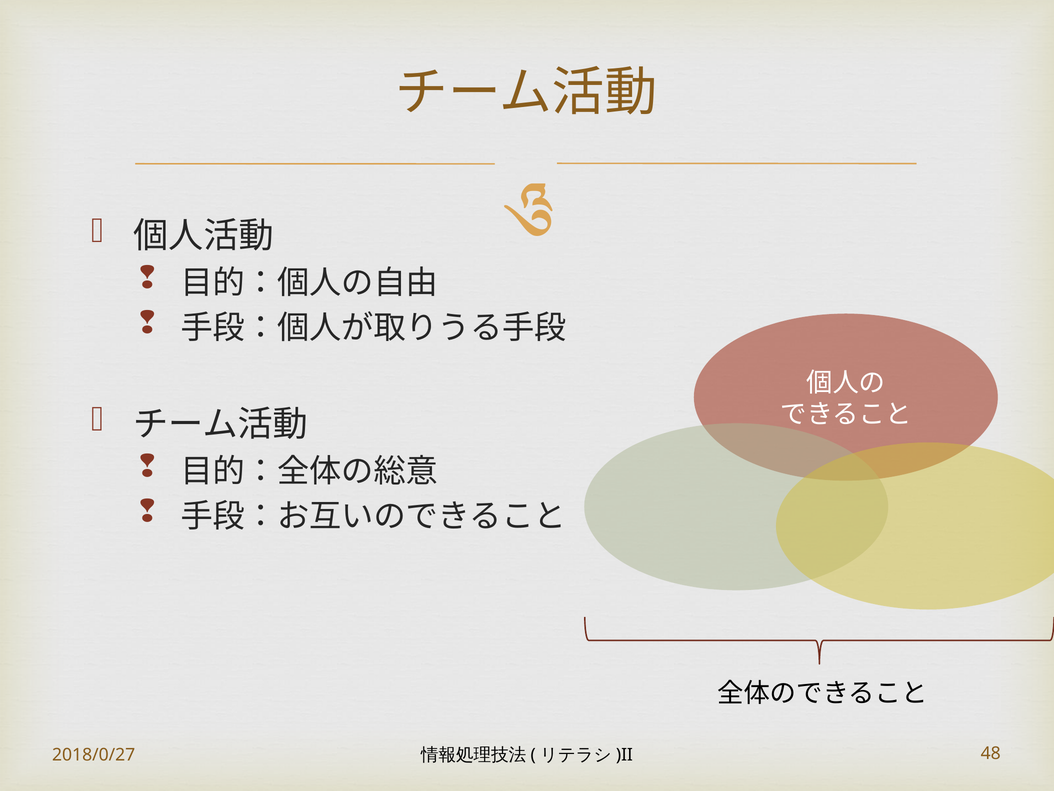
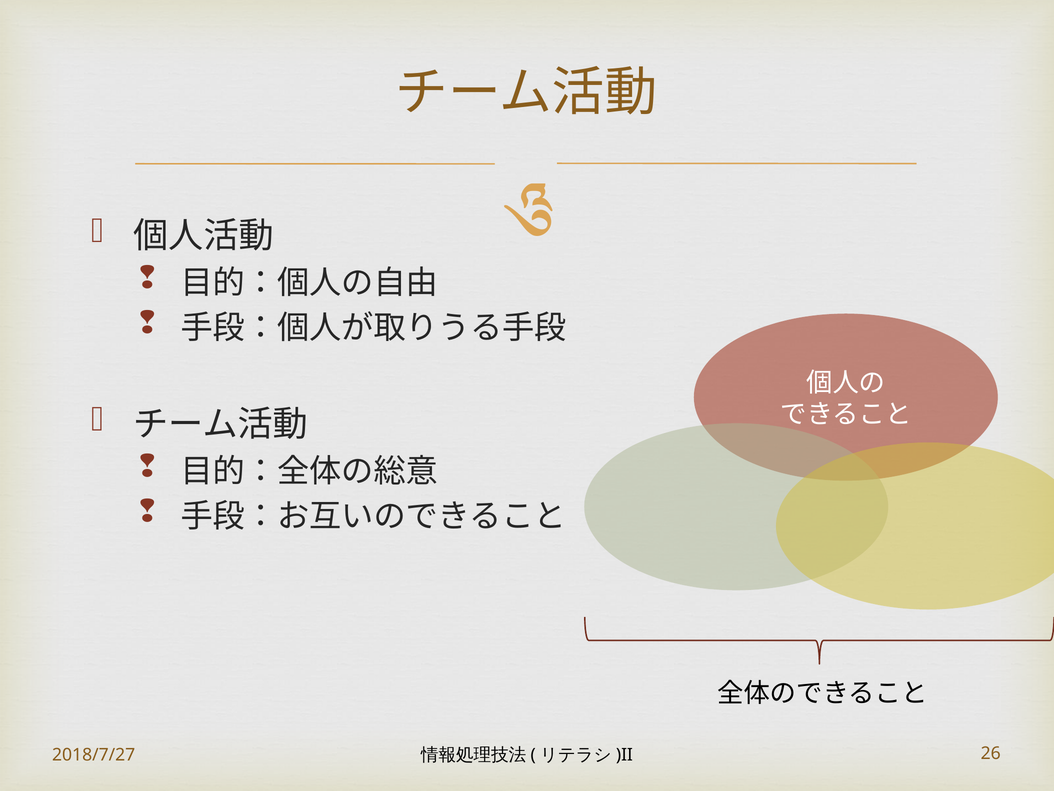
2018/0/27: 2018/0/27 -> 2018/7/27 (94, 754)
48: 48 -> 26 (991, 753)
